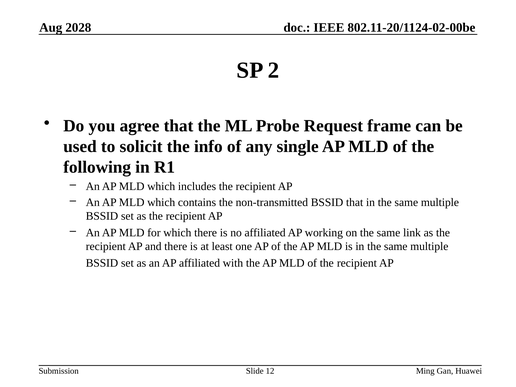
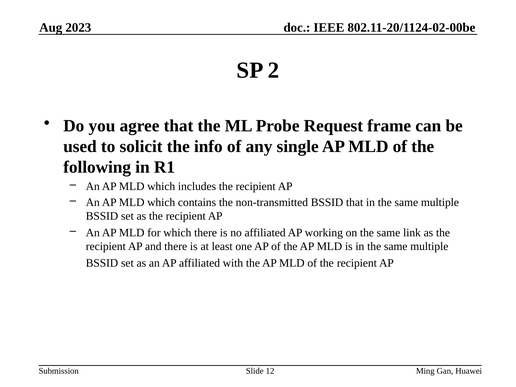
2028: 2028 -> 2023 (78, 28)
